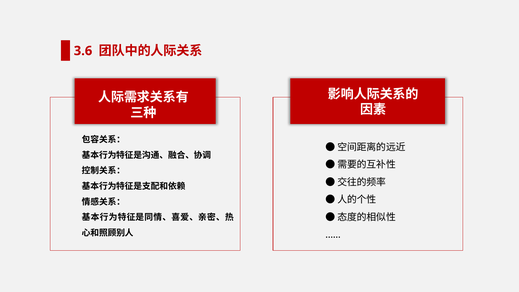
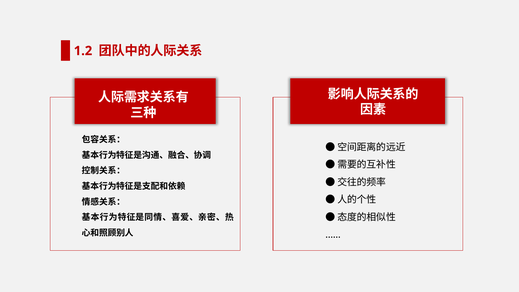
3.6: 3.6 -> 1.2 (83, 51)
